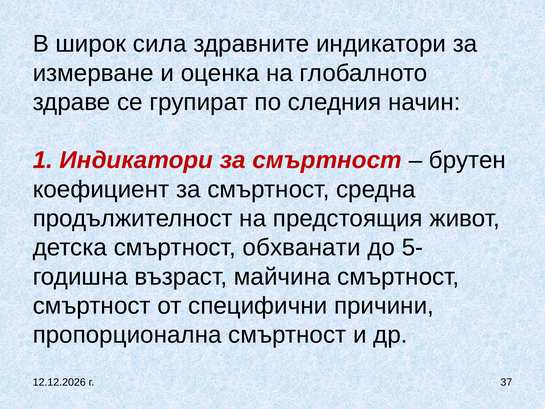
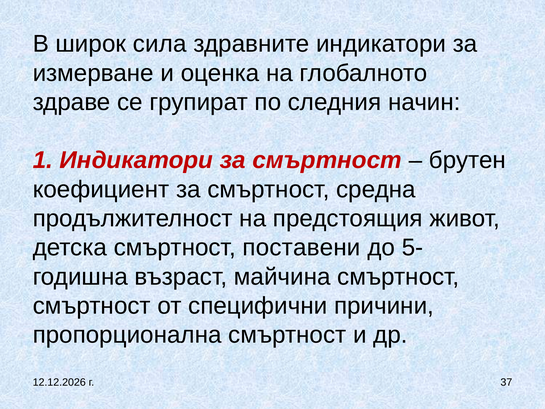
обхванати: обхванати -> поставени (302, 247)
